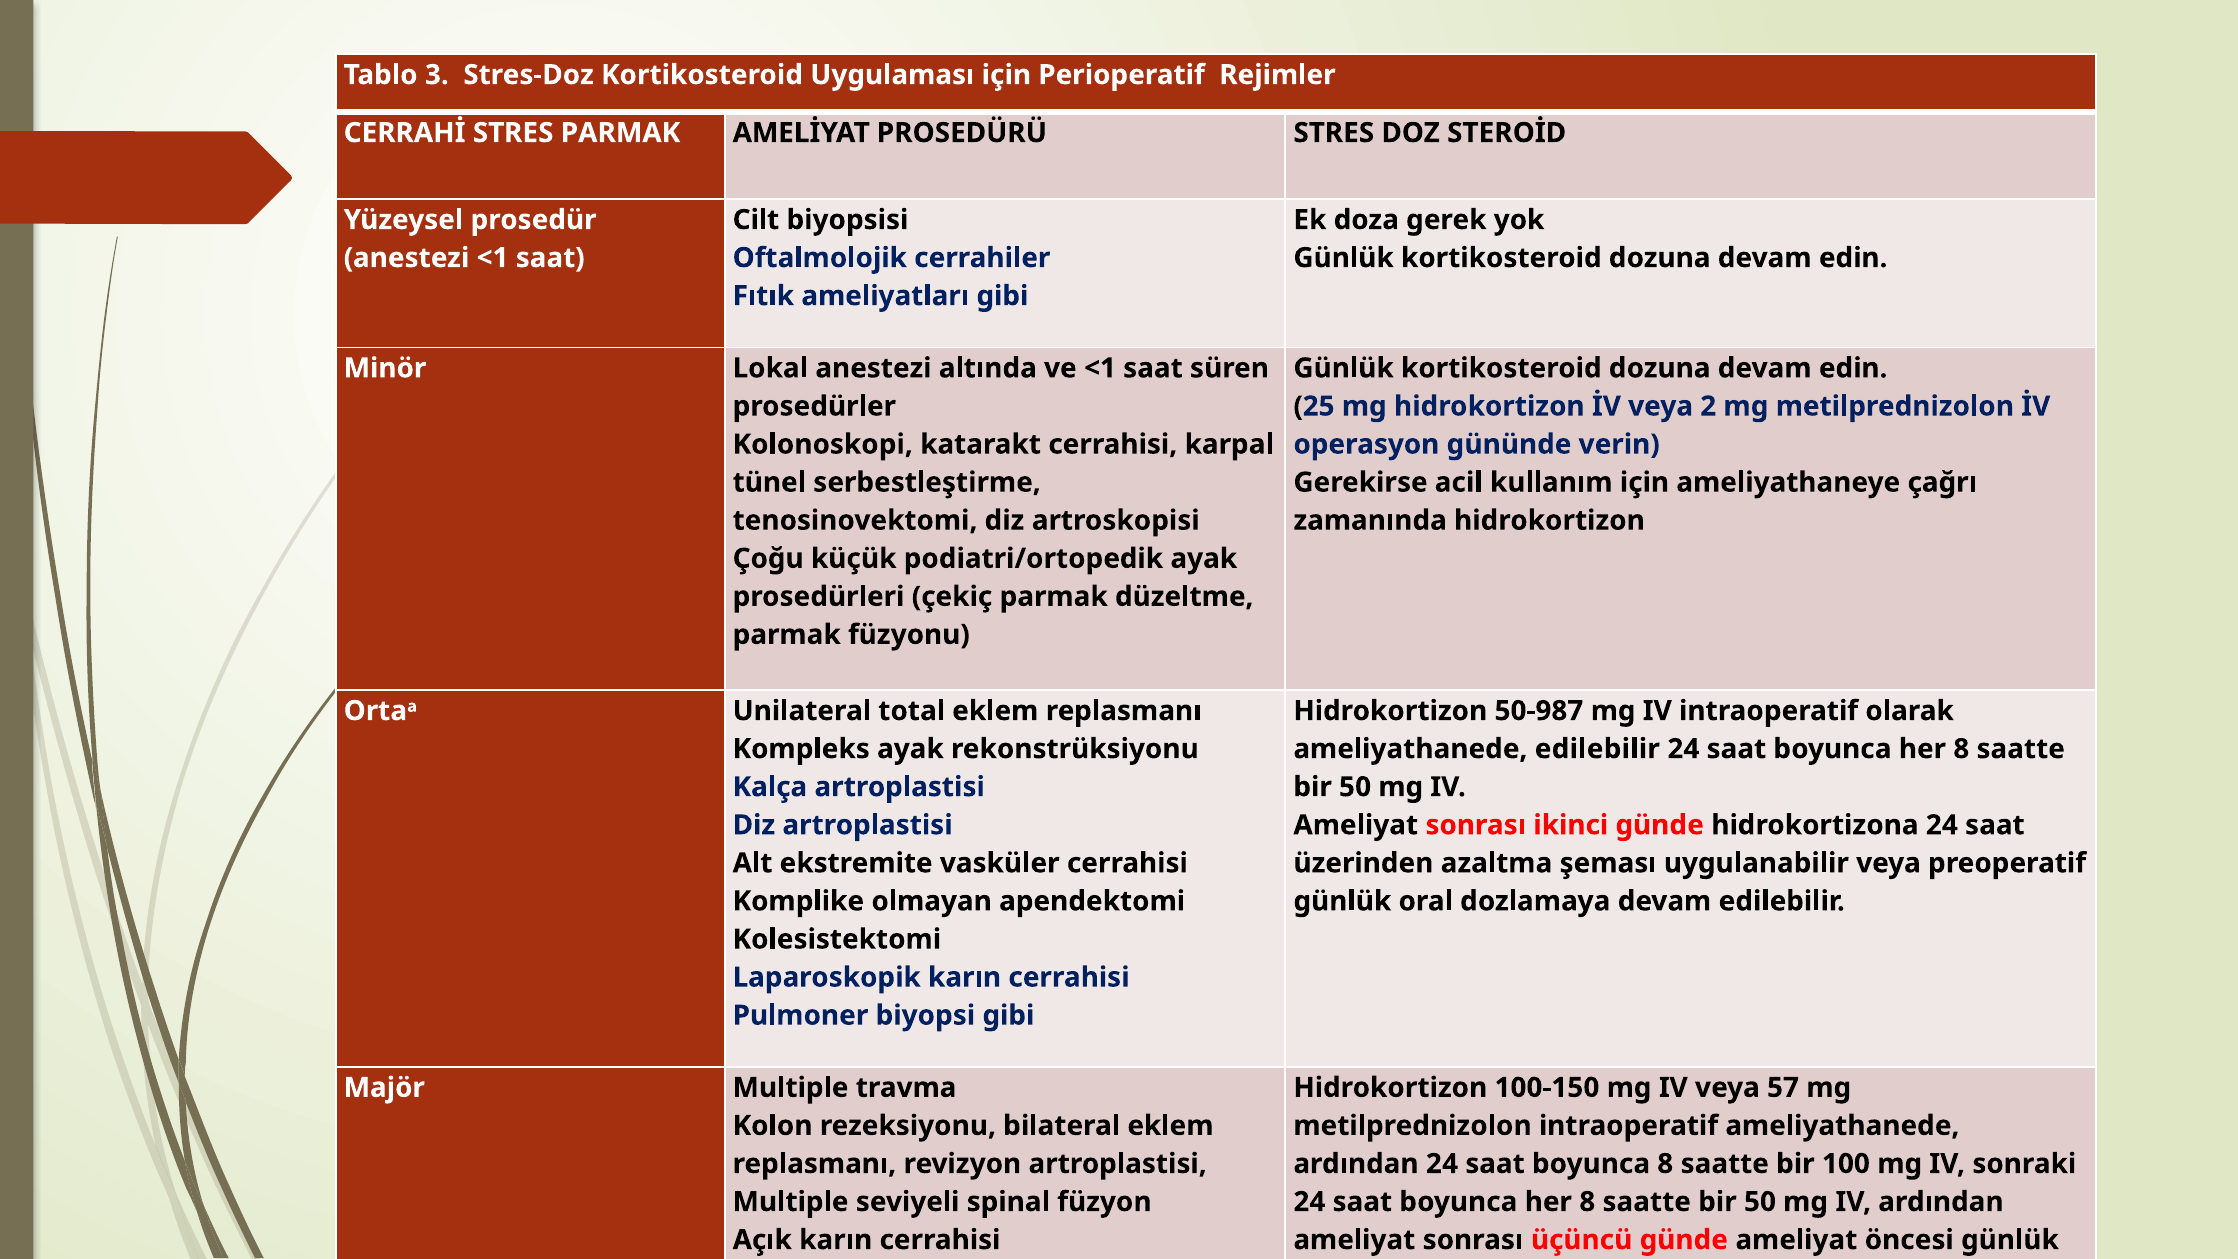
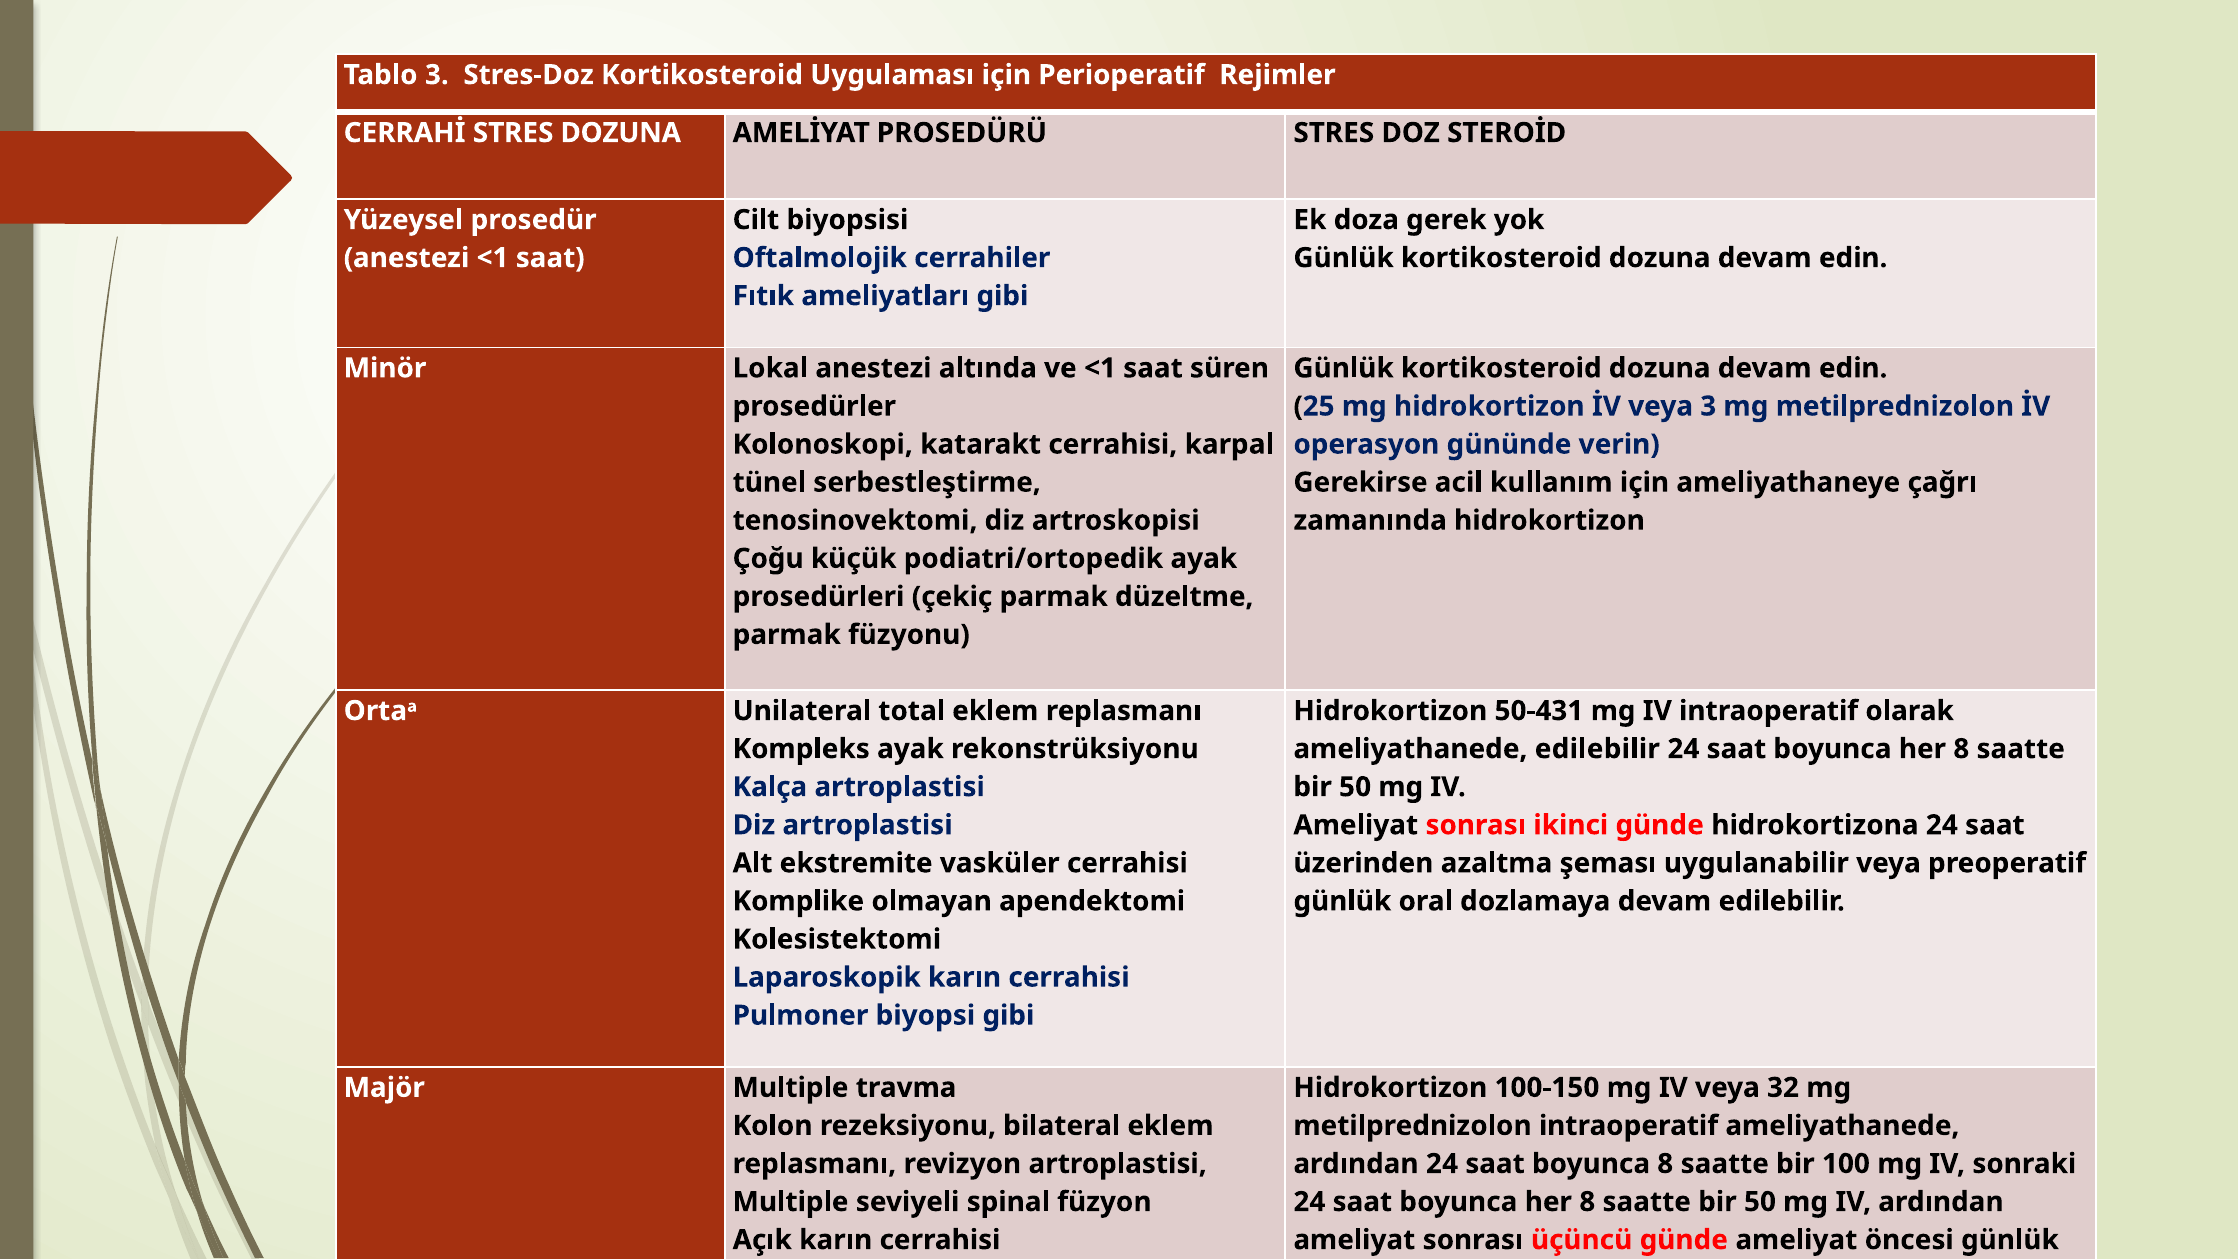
STRES PARMAK: PARMAK -> DOZUNA (621, 133)
veya 2: 2 -> 3 (1708, 406)
50-987: 50-987 -> 50-431 (1539, 711)
57: 57 -> 32 (1783, 1088)
